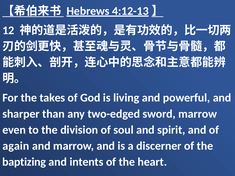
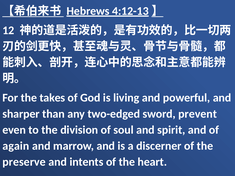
sword marrow: marrow -> prevent (198, 114)
baptizing: baptizing -> preserve (24, 162)
